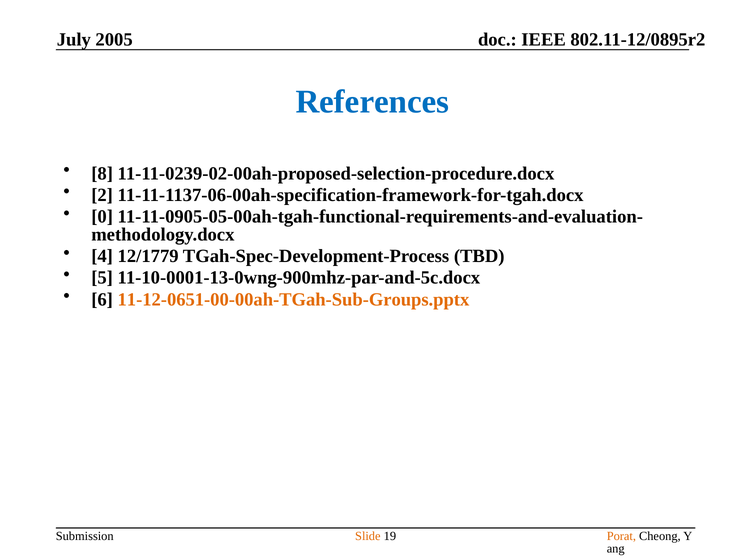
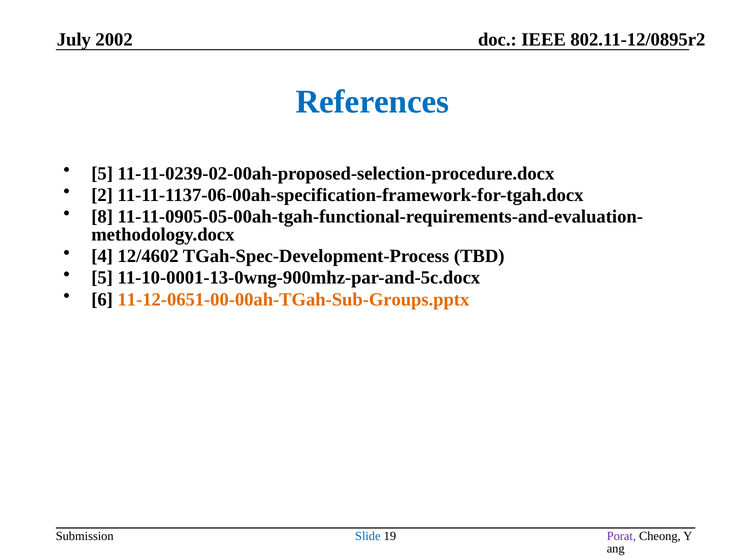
2005: 2005 -> 2002 (114, 40)
8: 8 -> 5 (102, 173)
0: 0 -> 8 (102, 217)
12/1779: 12/1779 -> 12/4602 (148, 256)
Porat colour: orange -> purple (621, 536)
Slide colour: orange -> blue (368, 536)
